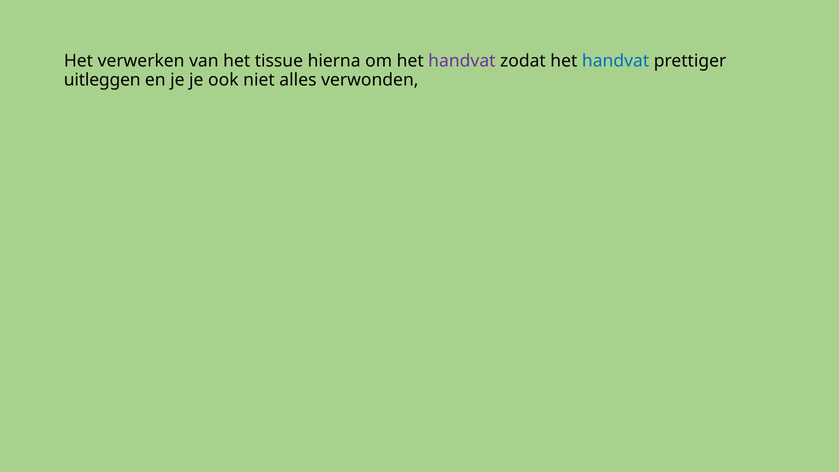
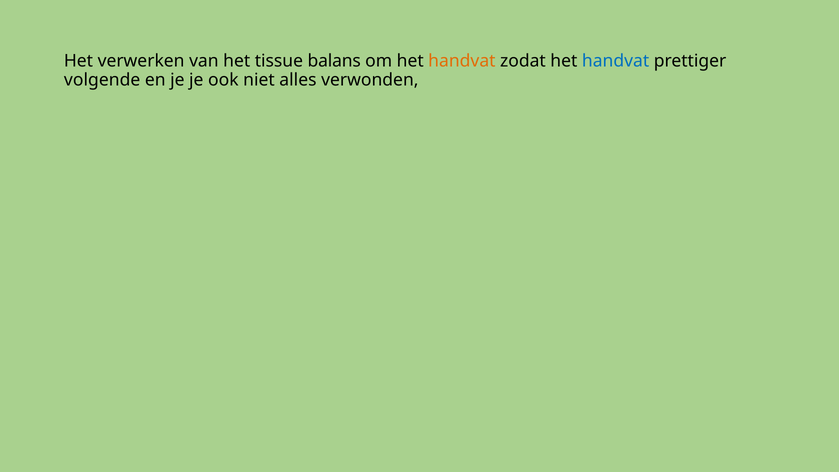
hierna: hierna -> balans (334, 61)
handvat colour: purple -> orange (462, 61)
uitleggen: uitleggen -> volgende (102, 80)
